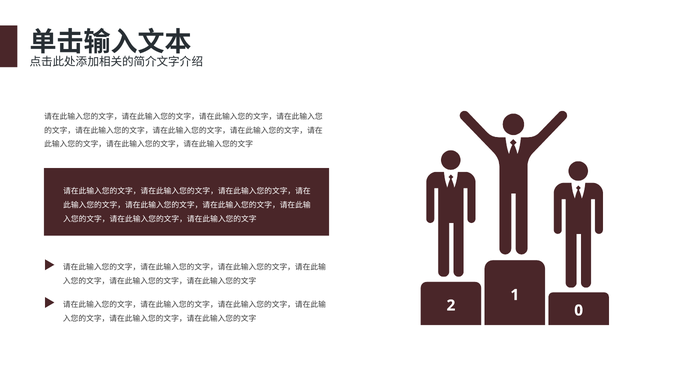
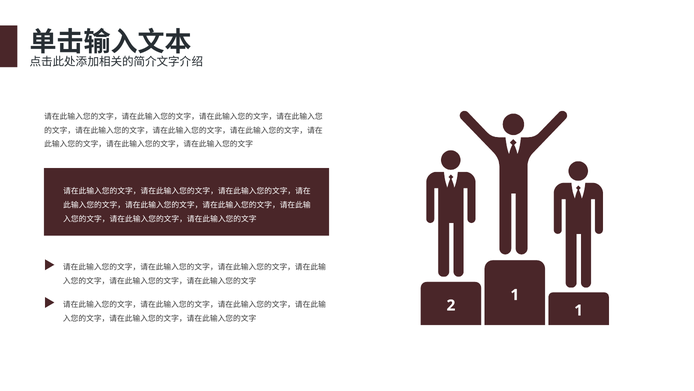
2 0: 0 -> 1 (579, 310)
